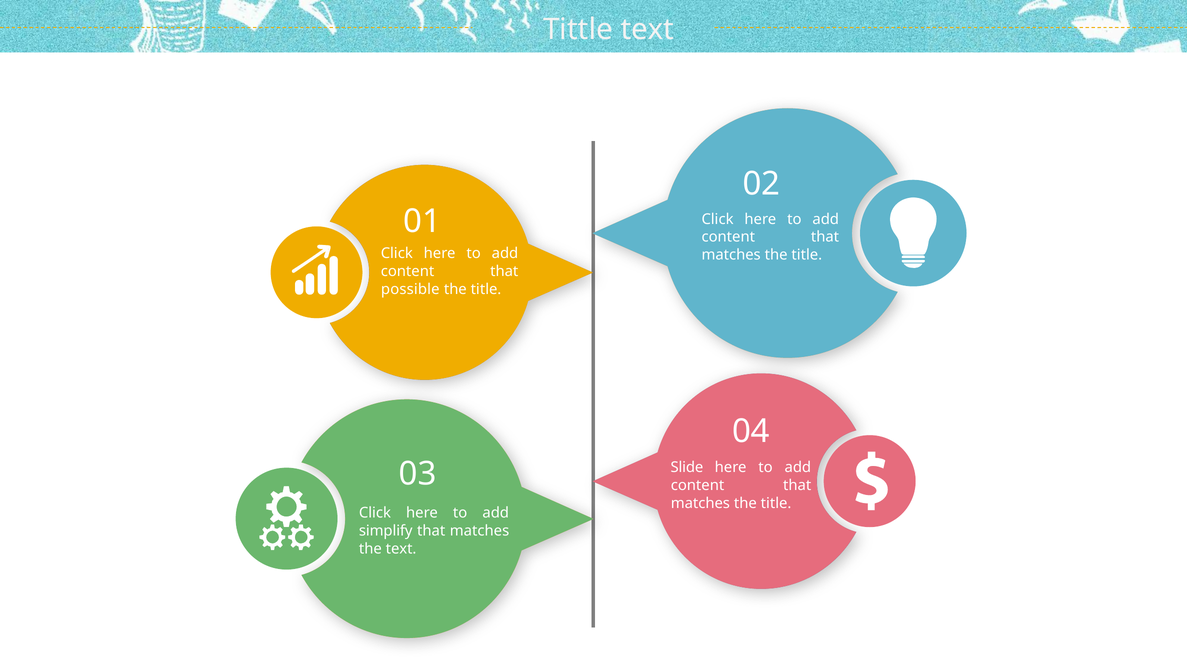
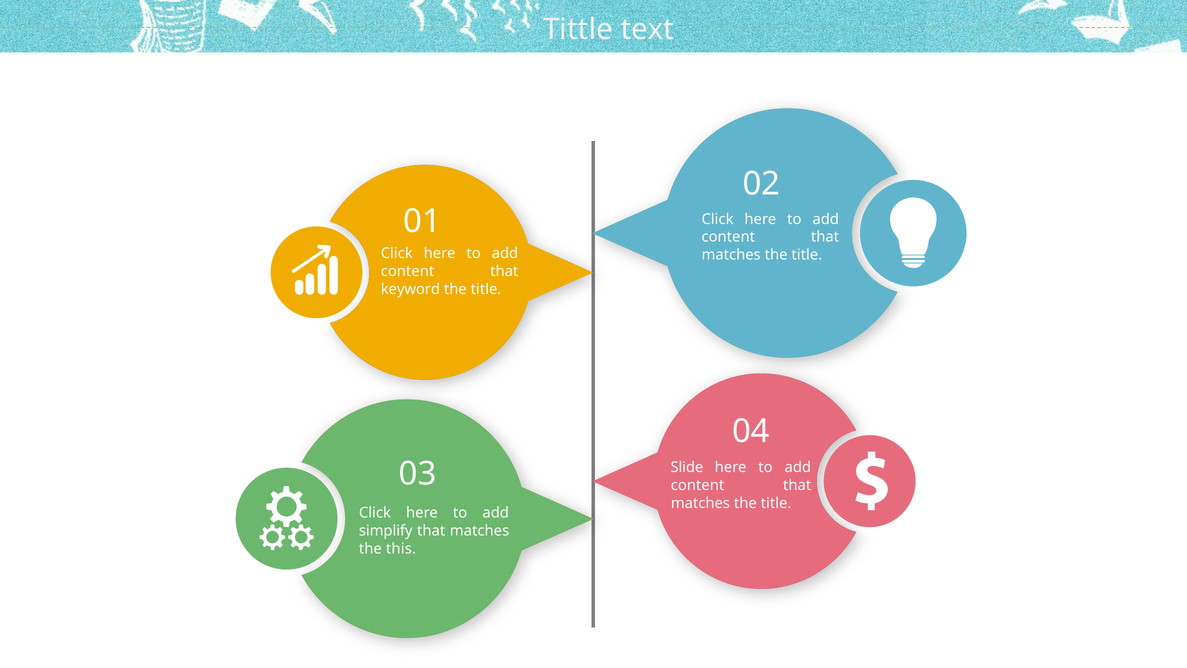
possible: possible -> keyword (410, 289)
the text: text -> this (401, 549)
